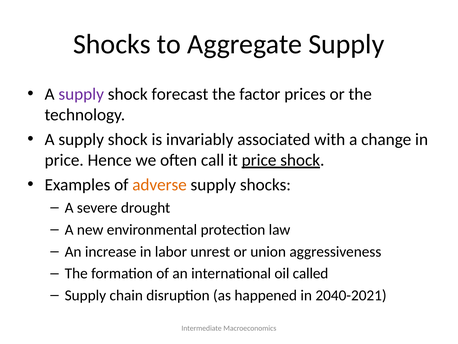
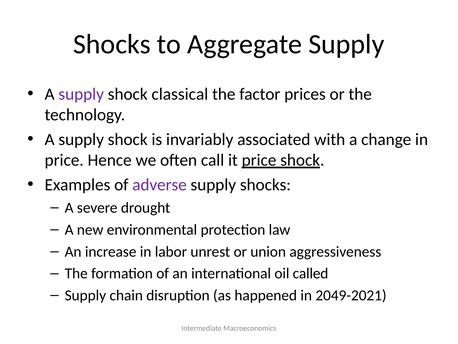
forecast: forecast -> classical (180, 94)
adverse colour: orange -> purple (160, 185)
2040-2021: 2040-2021 -> 2049-2021 (351, 295)
